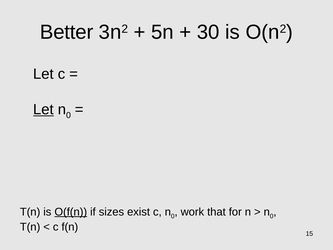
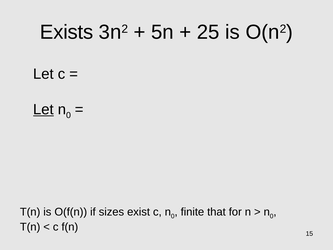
Better: Better -> Exists (67, 32)
30: 30 -> 25 (208, 32)
O(f(n underline: present -> none (71, 212)
work: work -> finite (192, 212)
